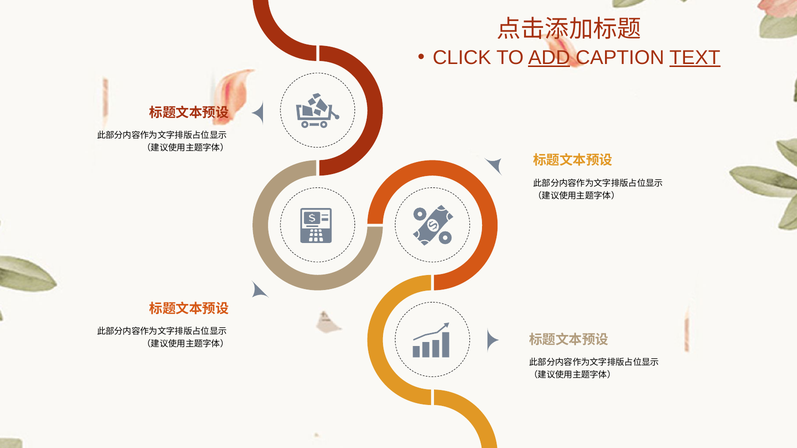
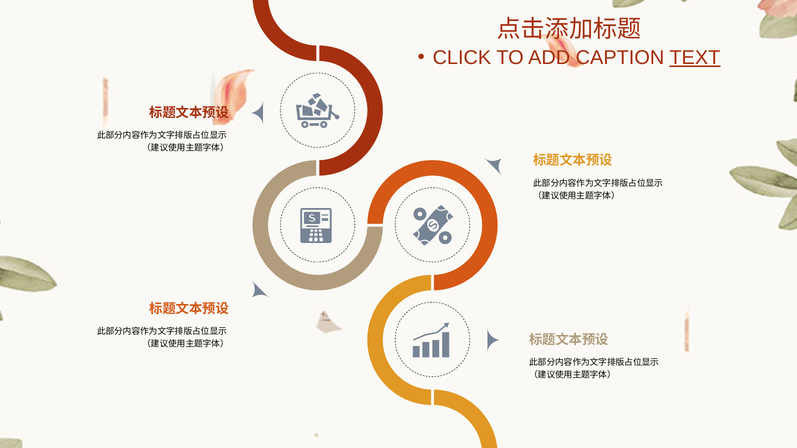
ADD underline: present -> none (549, 58)
